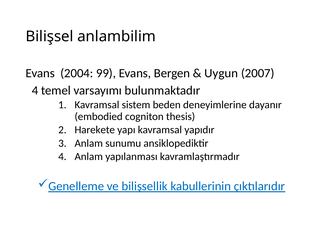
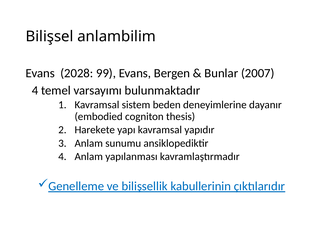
2004: 2004 -> 2028 (77, 73)
Uygun: Uygun -> Bunlar (221, 73)
